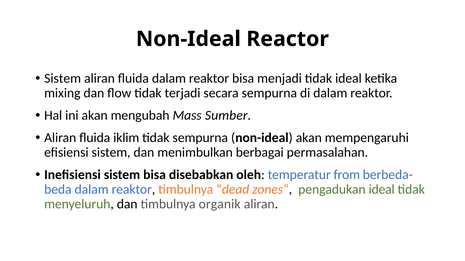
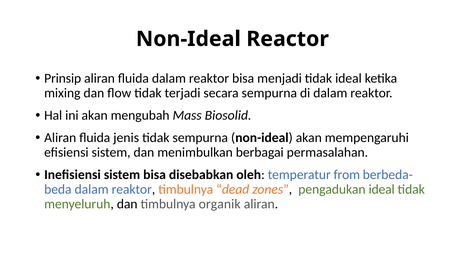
Sistem: Sistem -> Prinsip (63, 79)
Sumber: Sumber -> Biosolid (228, 116)
iklim: iklim -> jenis (126, 138)
